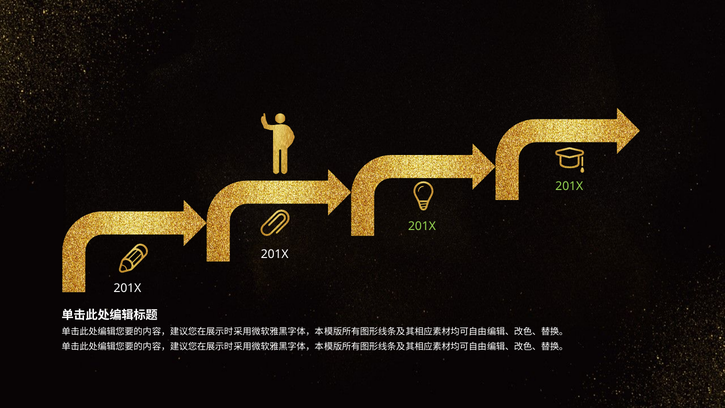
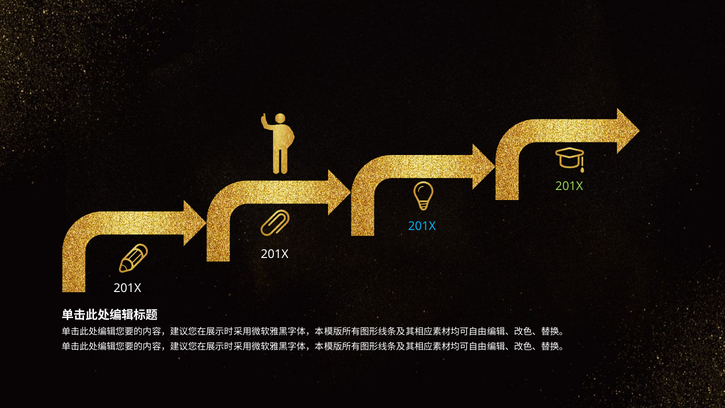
201X colour: light green -> light blue (422, 226)
